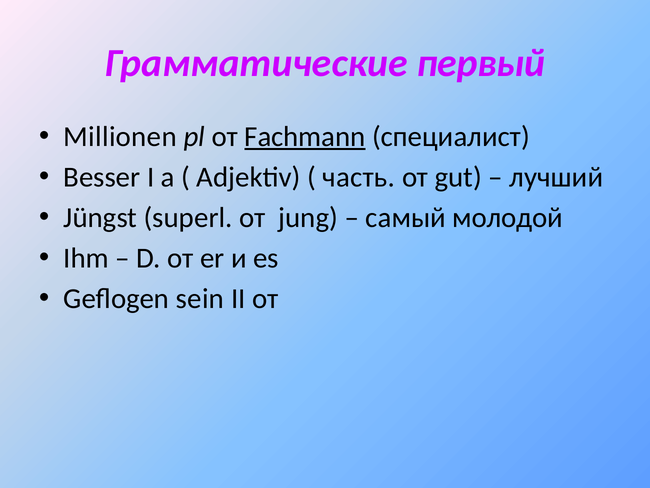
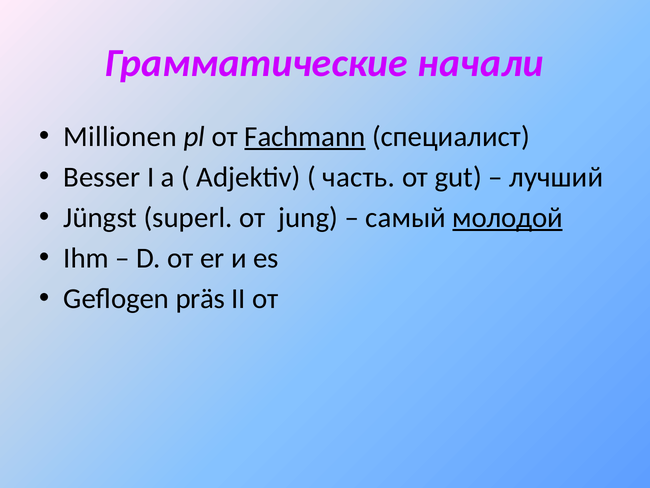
первый: первый -> начали (480, 63)
молодой underline: none -> present (508, 217)
sein: sein -> präs (200, 298)
